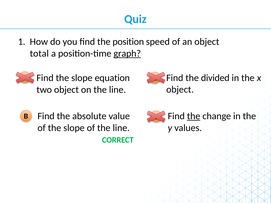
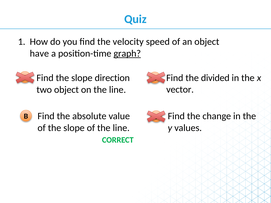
position: position -> velocity (128, 42)
total: total -> have (39, 53)
equation: equation -> direction (112, 78)
object: object -> vector (180, 90)
the underline: present -> none (194, 116)
